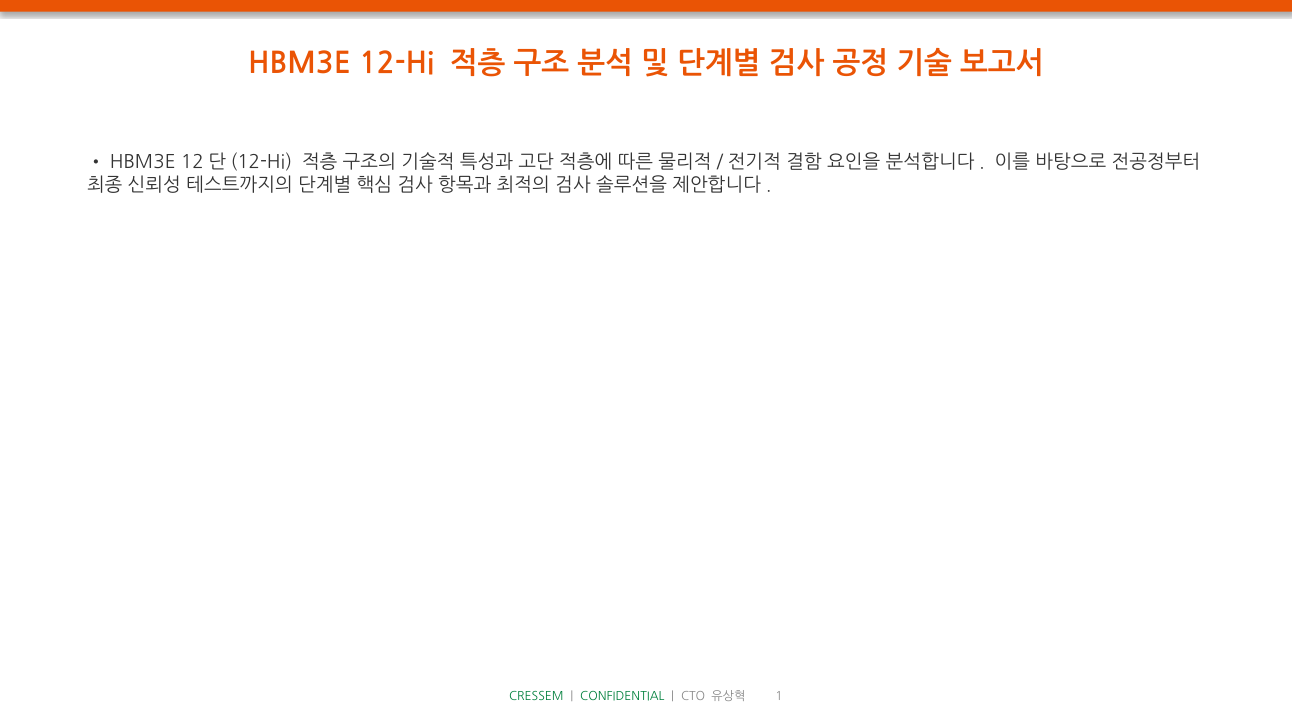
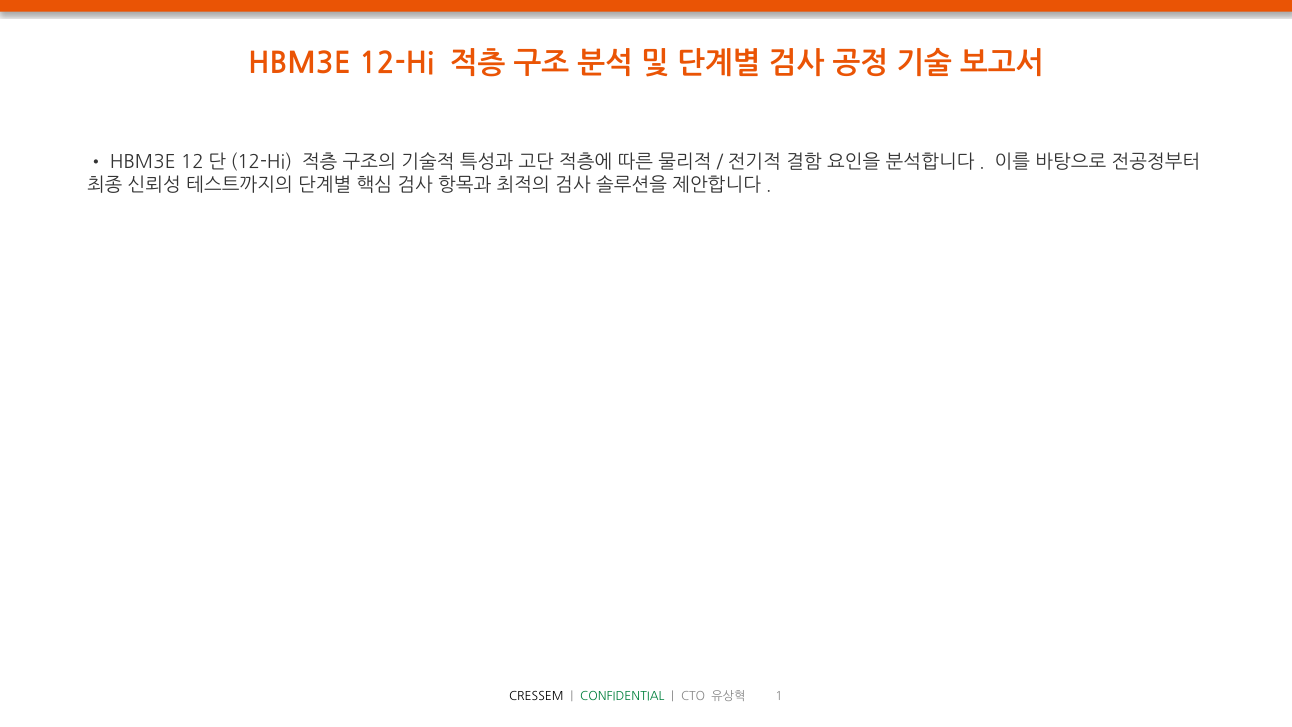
CRESSEM colour: green -> black (536, 696)
